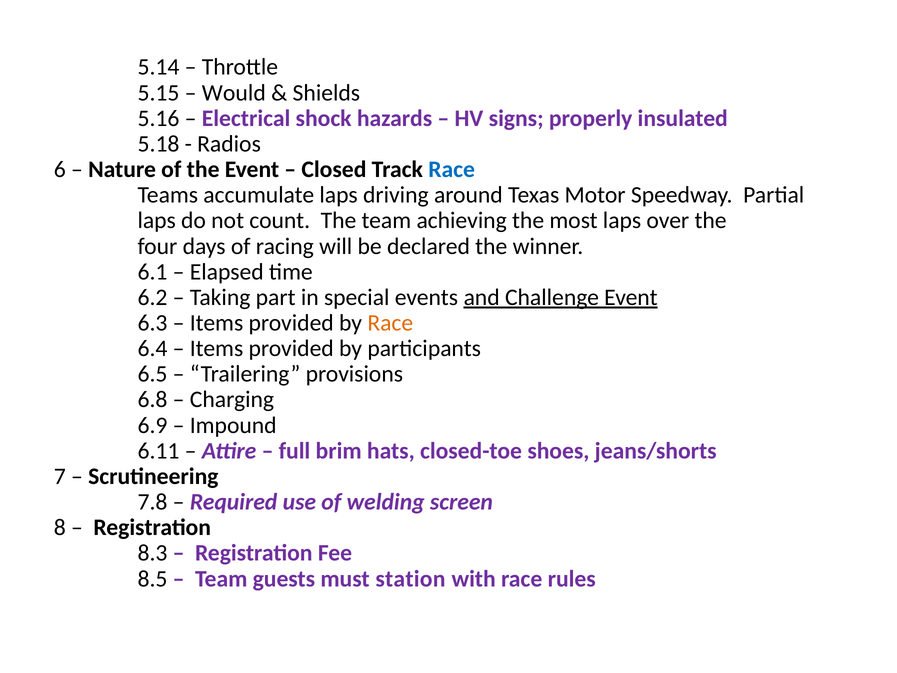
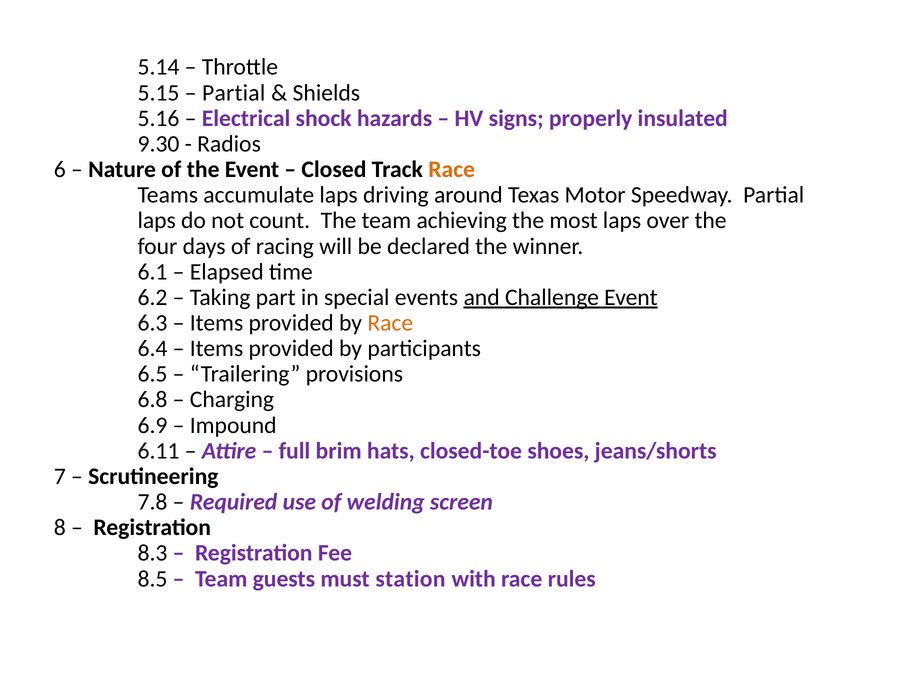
Would: Would -> Partial (234, 93)
5.18: 5.18 -> 9.30 (159, 144)
Race colour: blue -> orange (452, 169)
